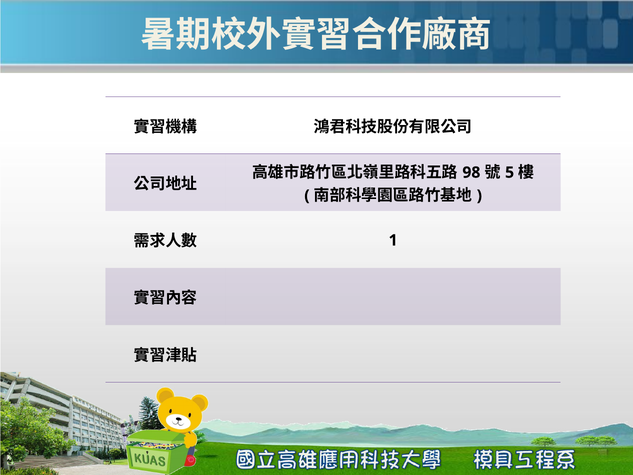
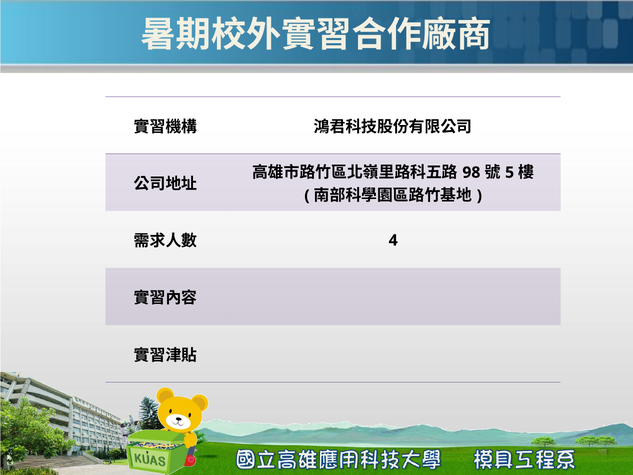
1: 1 -> 4 (393, 240)
